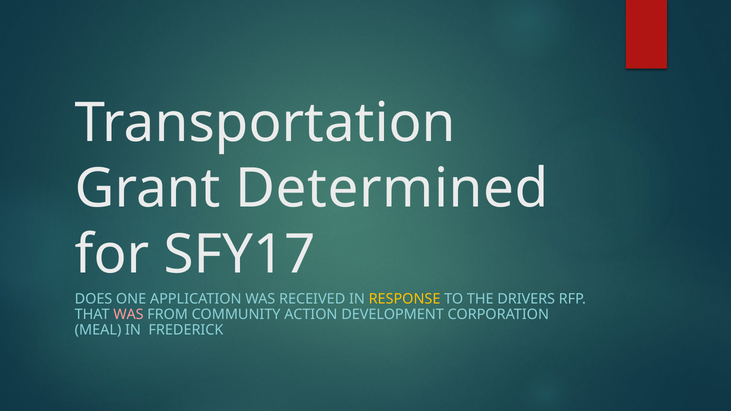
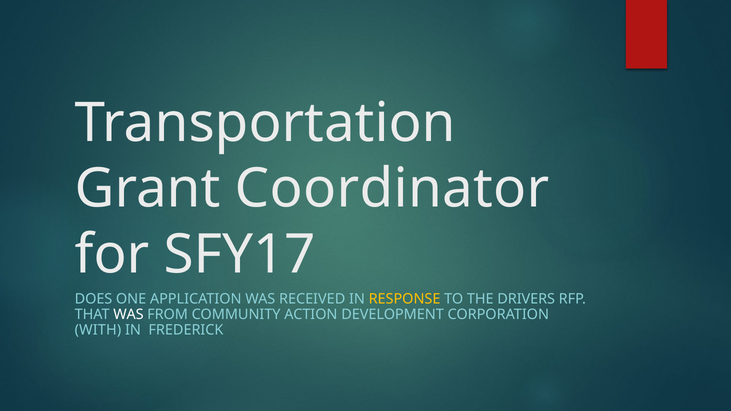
Determined: Determined -> Coordinator (392, 189)
WAS colour: pink -> white (128, 315)
MEAL: MEAL -> WITH (98, 330)
